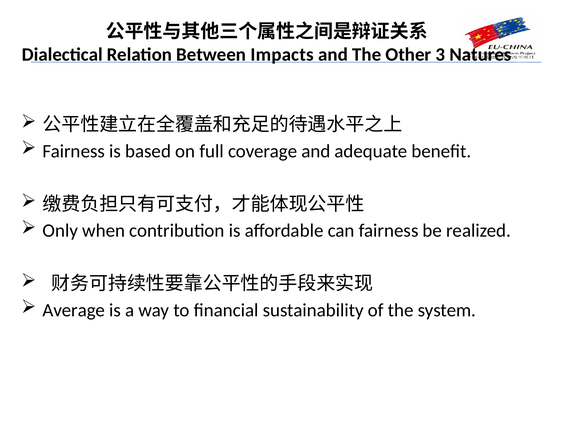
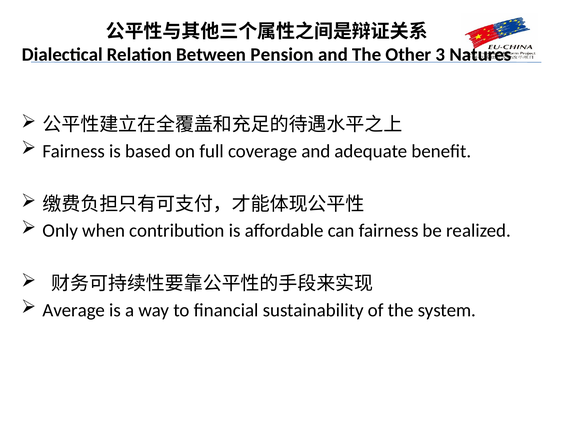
Impacts: Impacts -> Pension (282, 54)
